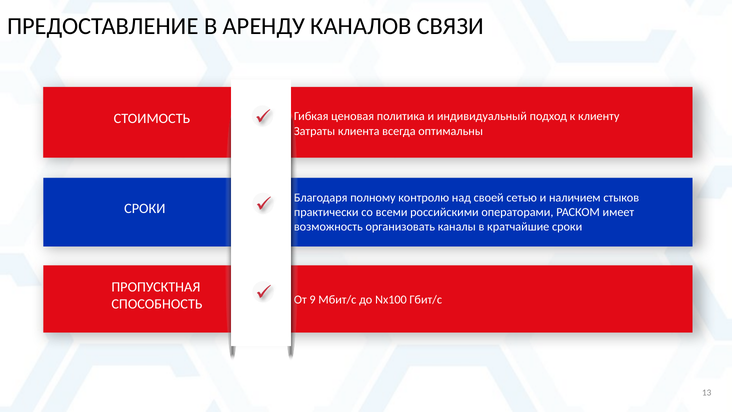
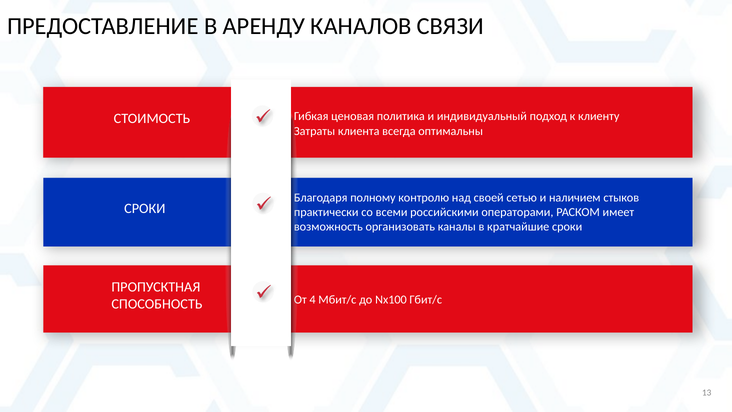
9: 9 -> 4 (313, 300)
